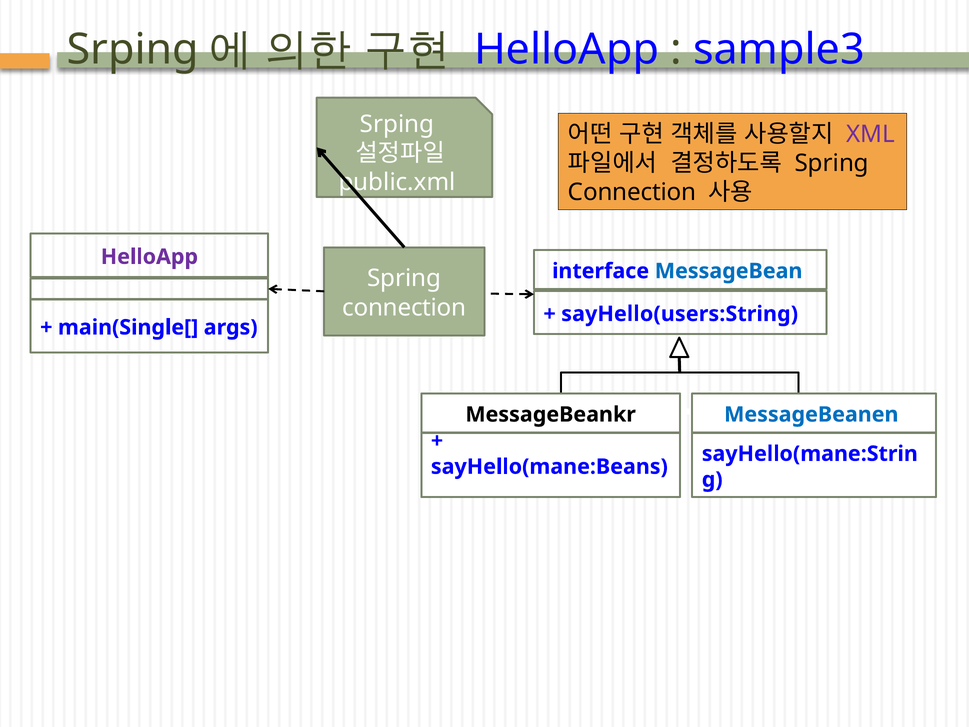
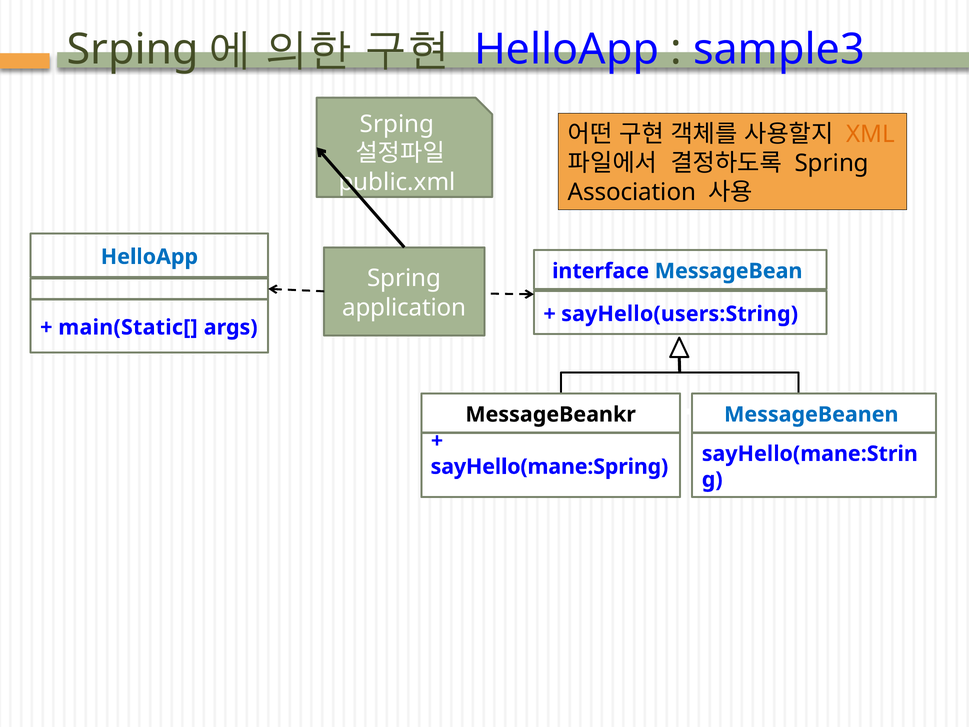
XML colour: purple -> orange (870, 134)
Connection: Connection -> Association (632, 192)
HelloApp colour: purple -> blue (149, 257)
connection: connection -> application (404, 307)
main(Single[: main(Single[ -> main(Static[ (128, 327)
sayHello(mane:Beans: sayHello(mane:Beans -> sayHello(mane:Spring (549, 467)
